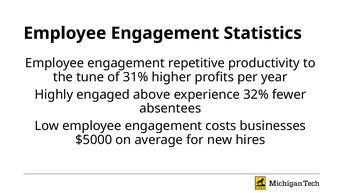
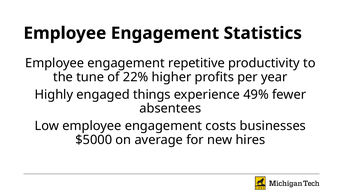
31%: 31% -> 22% (136, 77)
above: above -> things (152, 94)
32%: 32% -> 49% (256, 94)
